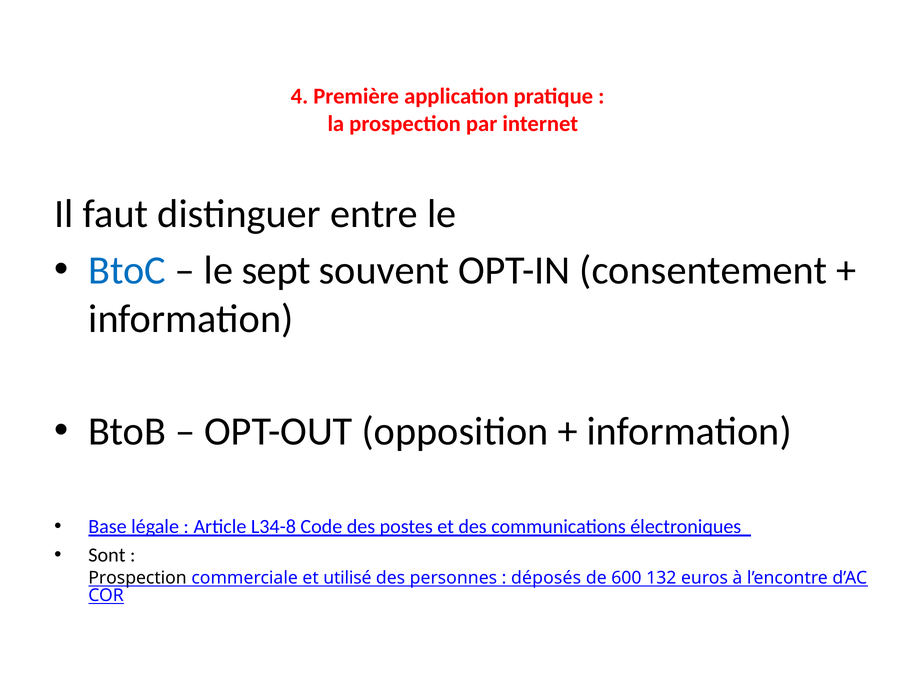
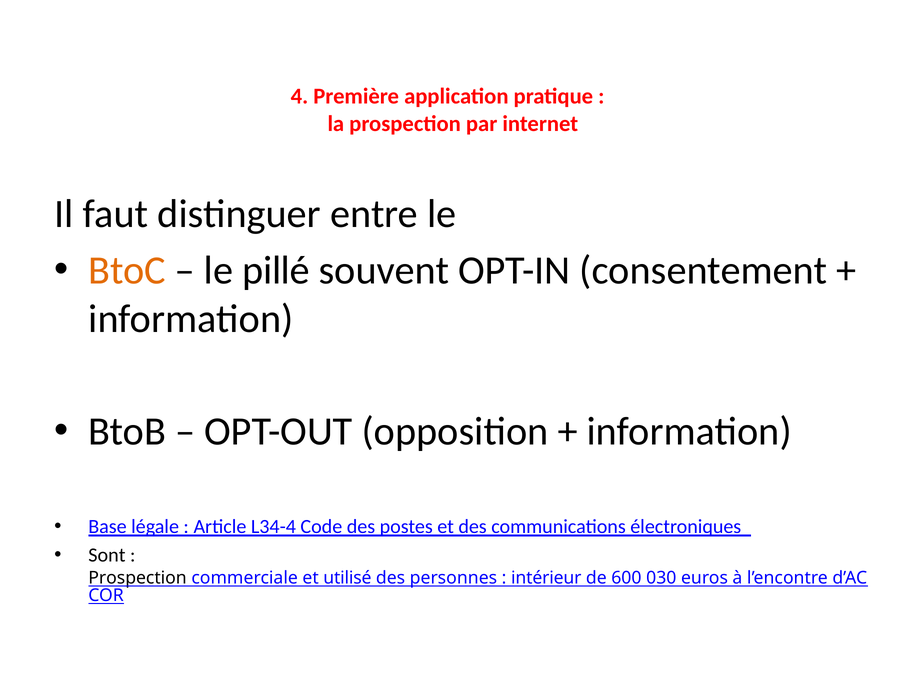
BtoC colour: blue -> orange (127, 271)
sept: sept -> pillé (276, 271)
L34-8: L34-8 -> L34-4 (273, 527)
déposés: déposés -> intérieur (546, 578)
132: 132 -> 030 (661, 578)
